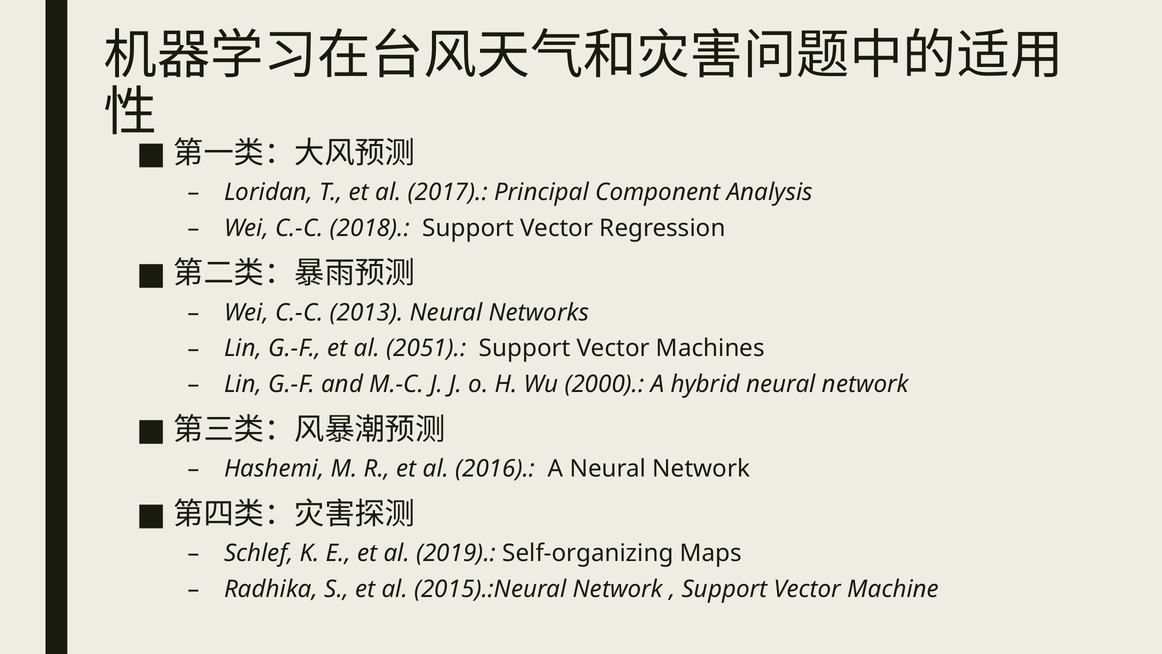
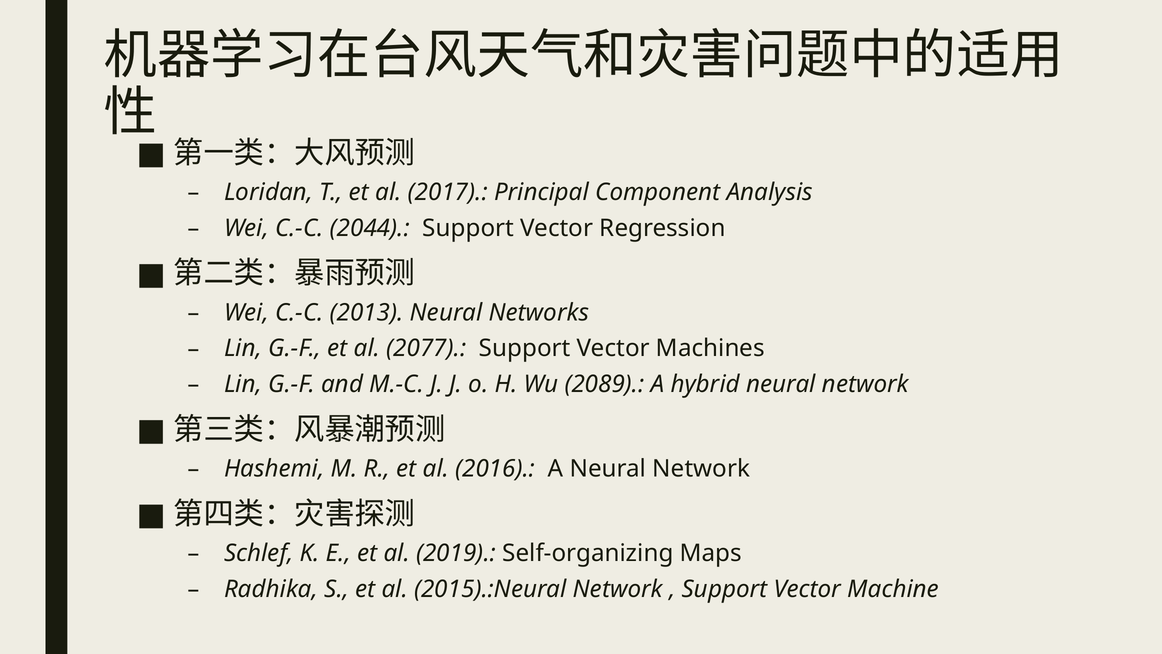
2018: 2018 -> 2044 (370, 228)
2051: 2051 -> 2077 (426, 348)
2000: 2000 -> 2089 (604, 384)
